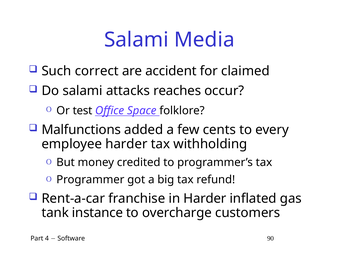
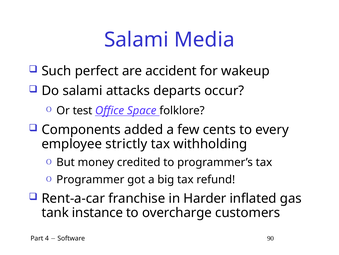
correct: correct -> perfect (97, 71)
claimed: claimed -> wakeup (245, 71)
reaches: reaches -> departs (177, 91)
Malfunctions: Malfunctions -> Components (81, 129)
employee harder: harder -> strictly (126, 144)
